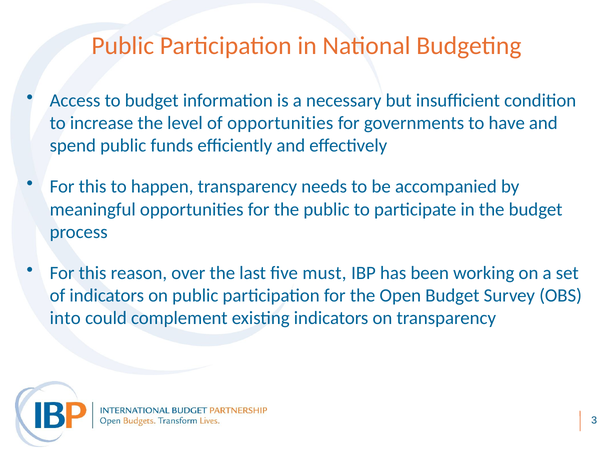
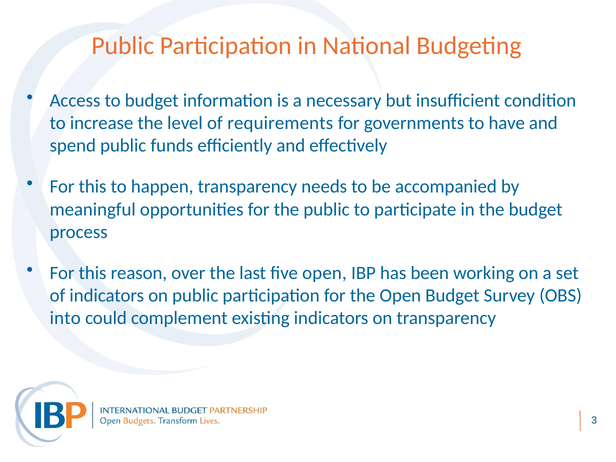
of opportunities: opportunities -> requirements (280, 123)
five must: must -> open (324, 273)
